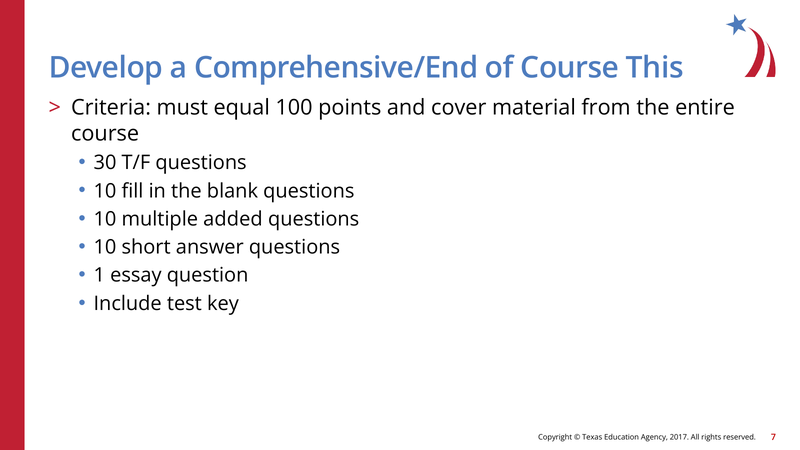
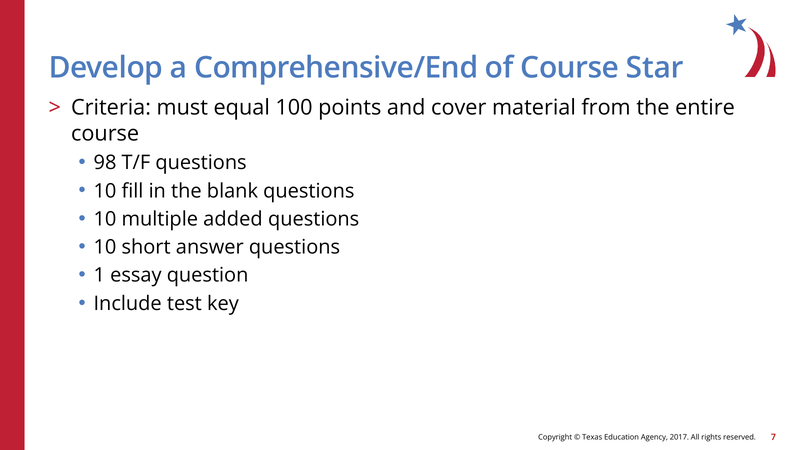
This: This -> Star (655, 68)
30: 30 -> 98 (105, 163)
